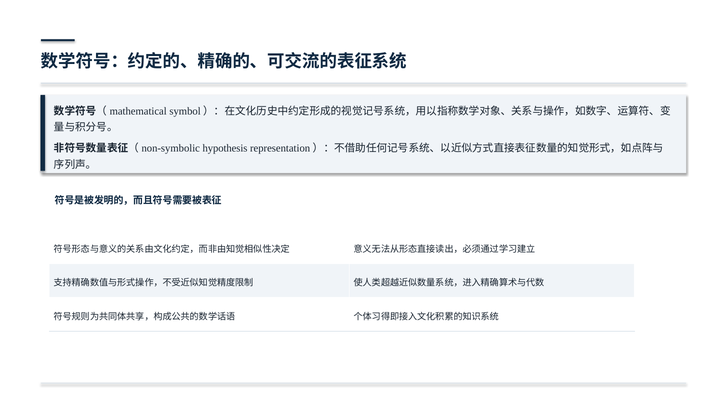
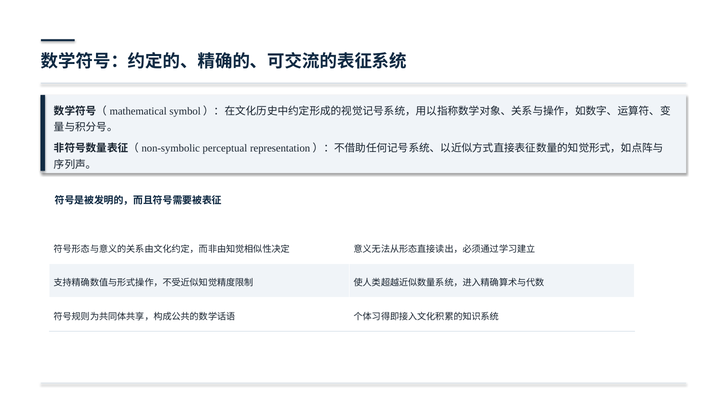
hypothesis: hypothesis -> perceptual (225, 148)
